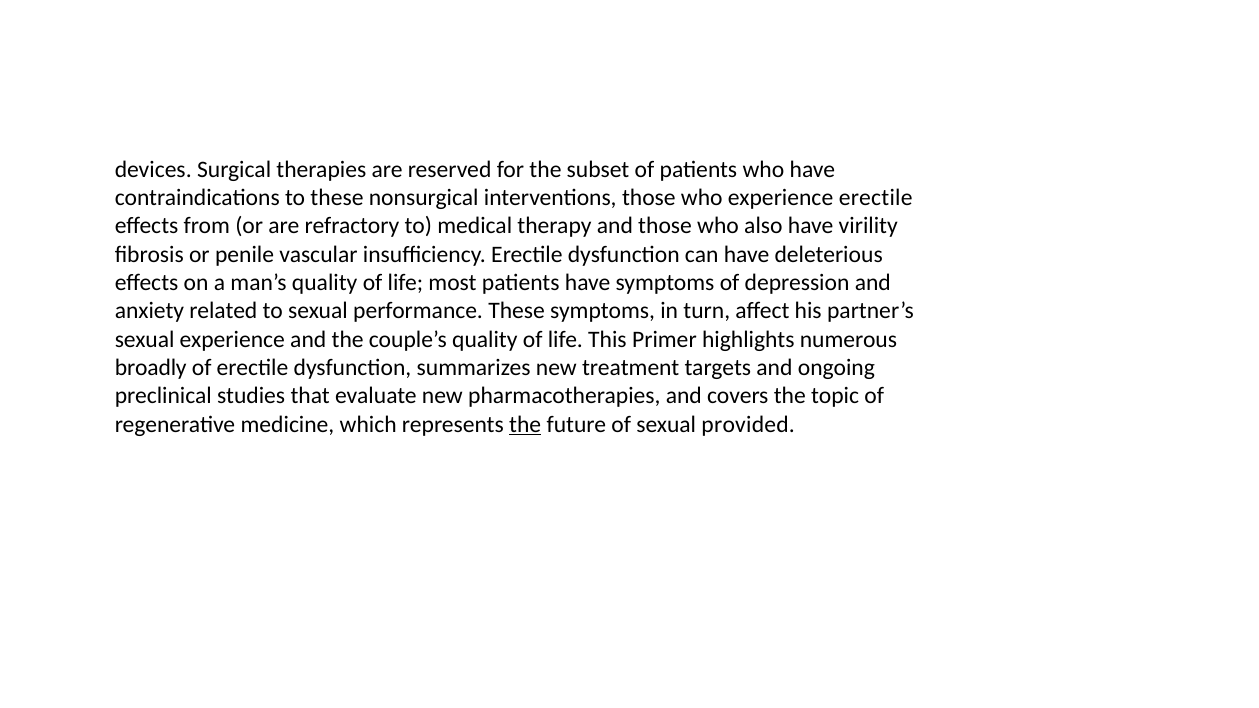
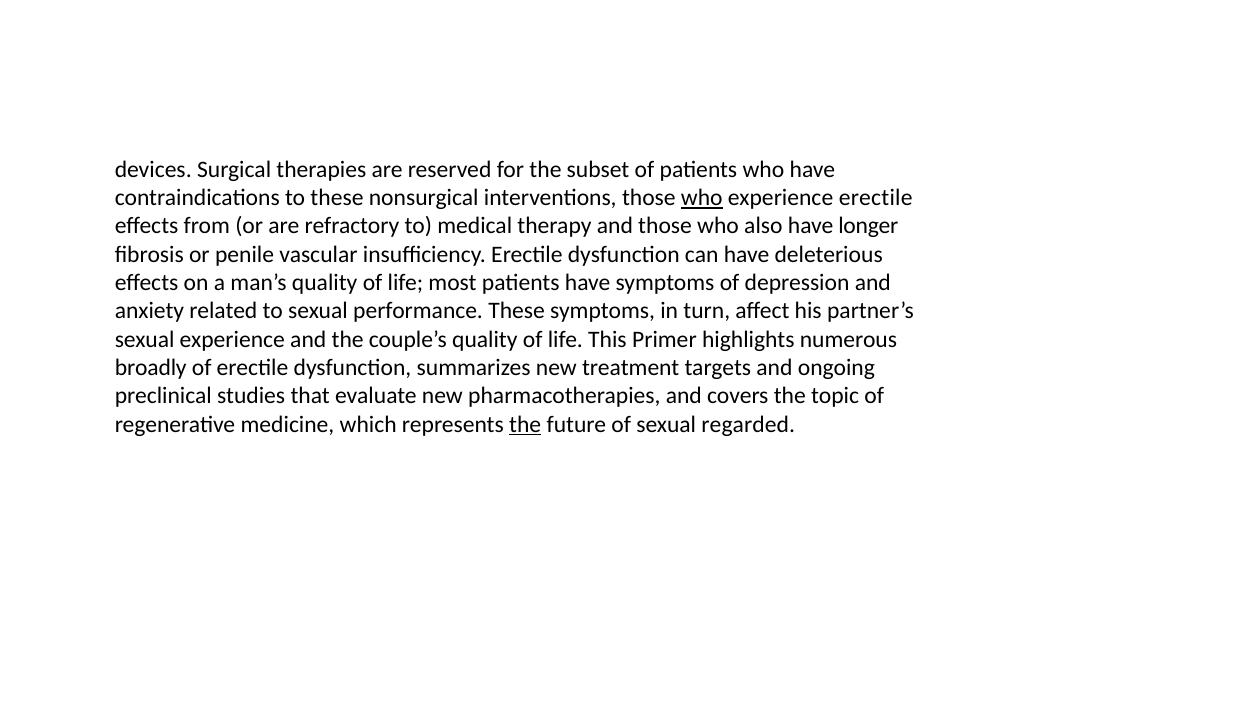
who underline: none -> present (702, 198)
virility: virility -> longer (868, 226)
provided: provided -> regarded (748, 424)
